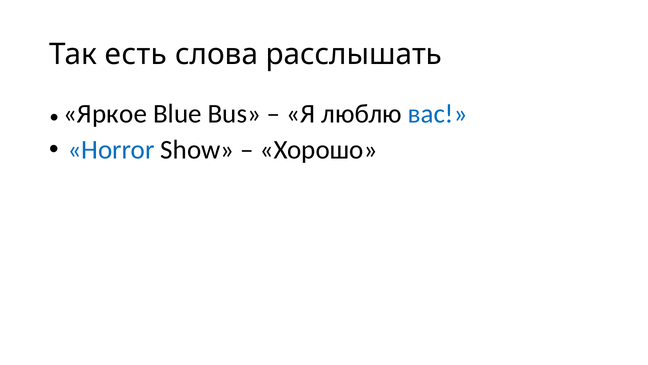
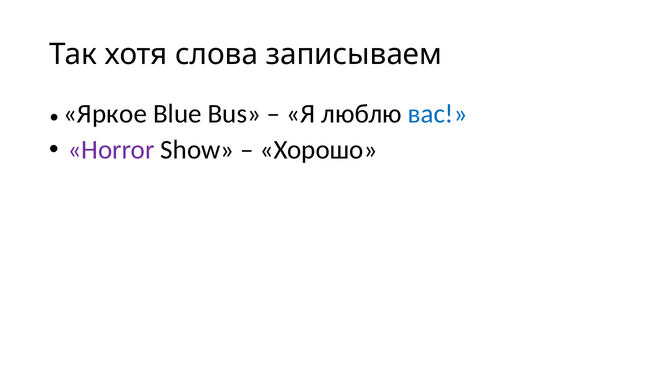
есть: есть -> хотя (136, 54)
расслышать: расслышать -> записываем (354, 54)
Horror colour: blue -> purple (111, 150)
